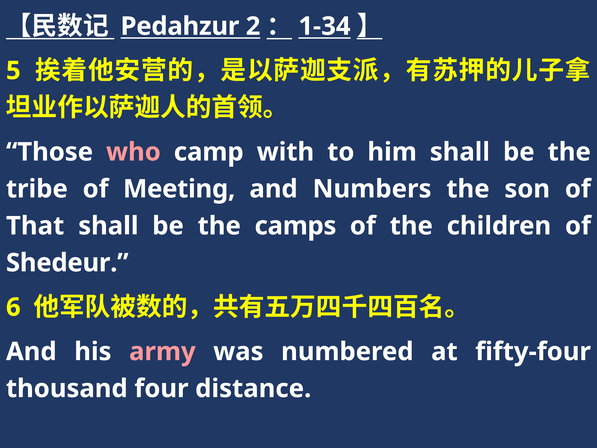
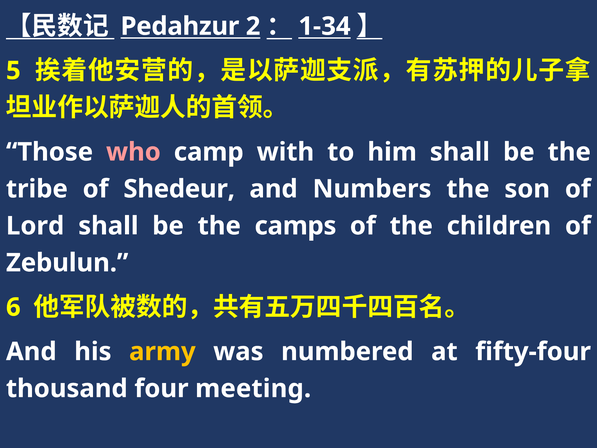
Meeting: Meeting -> Shedeur (179, 189)
That: That -> Lord (35, 226)
Shedeur: Shedeur -> Zebulun (67, 263)
army colour: pink -> yellow (162, 351)
distance: distance -> meeting (253, 388)
